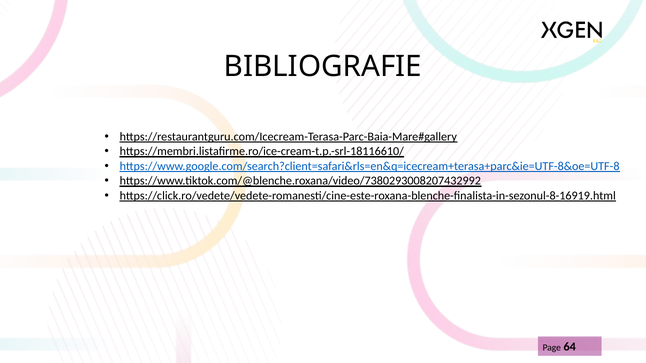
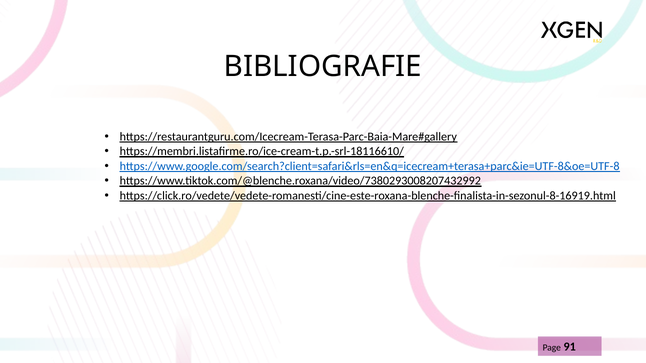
64: 64 -> 91 (570, 347)
